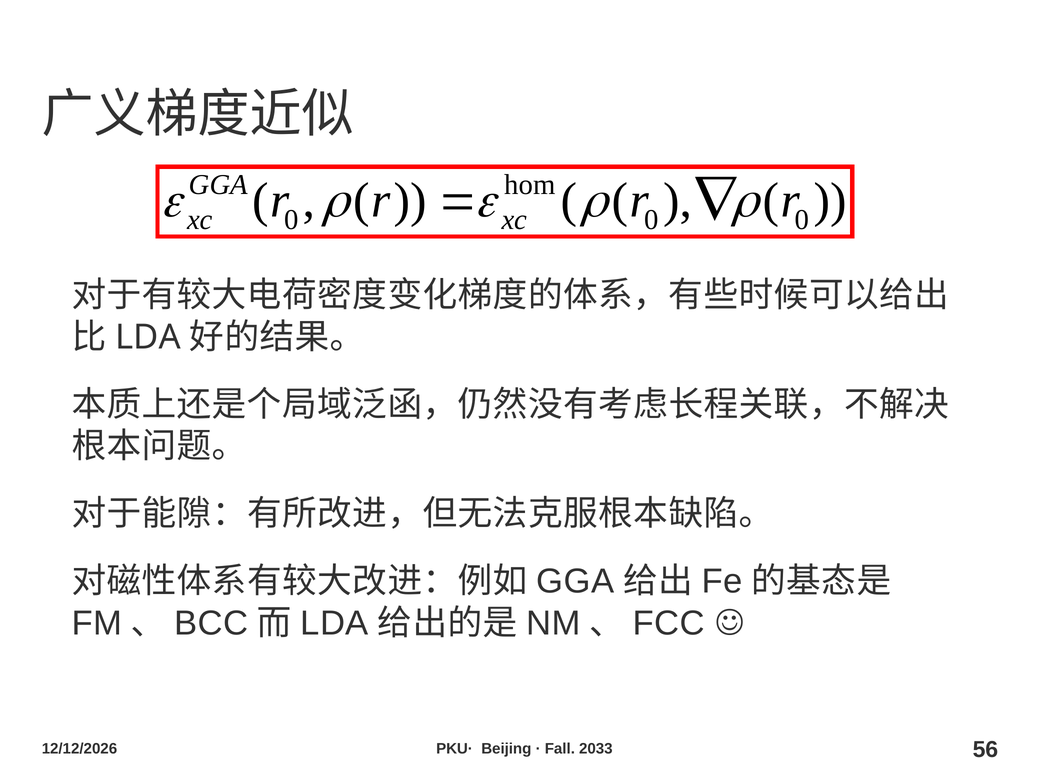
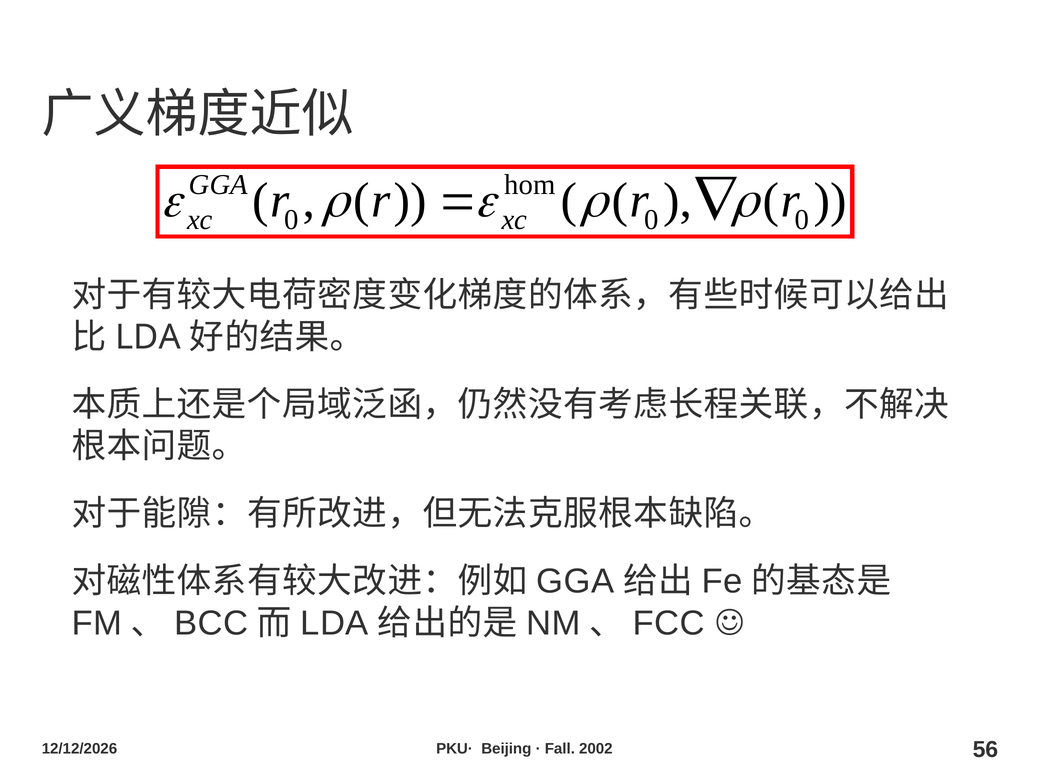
2033: 2033 -> 2002 (596, 749)
